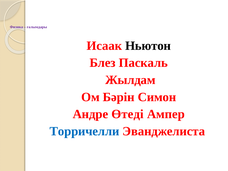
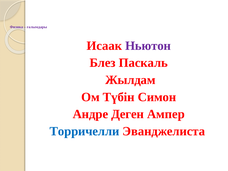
Ньютон colour: black -> purple (148, 46)
Бәрін: Бәрін -> Түбін (119, 97)
Өтеді: Өтеді -> Деген (128, 114)
